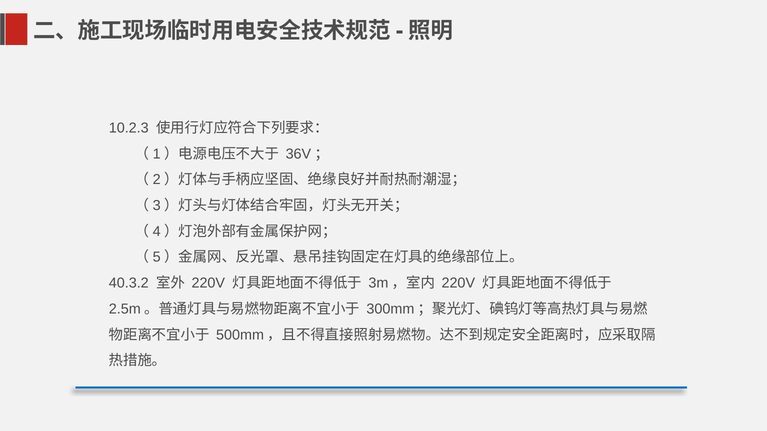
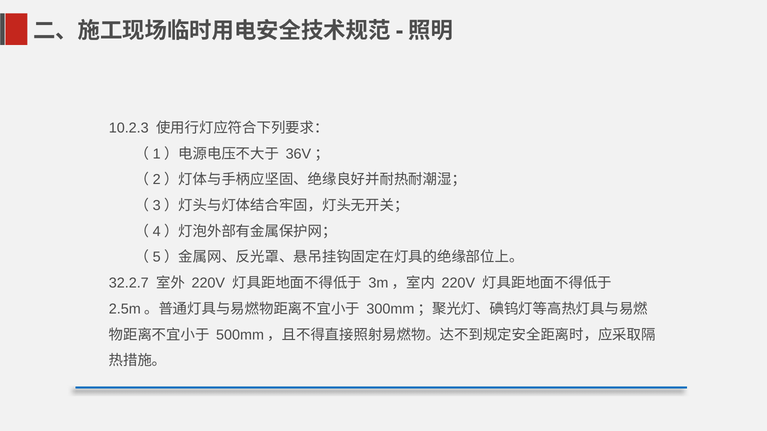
40.3.2: 40.3.2 -> 32.2.7 (129, 283)
